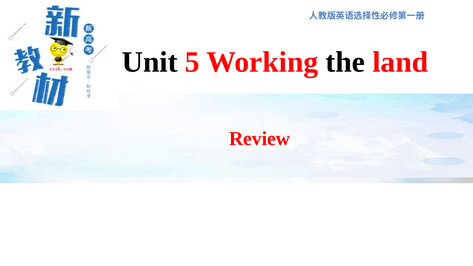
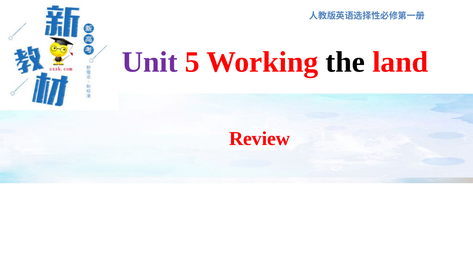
Unit colour: black -> purple (150, 62)
